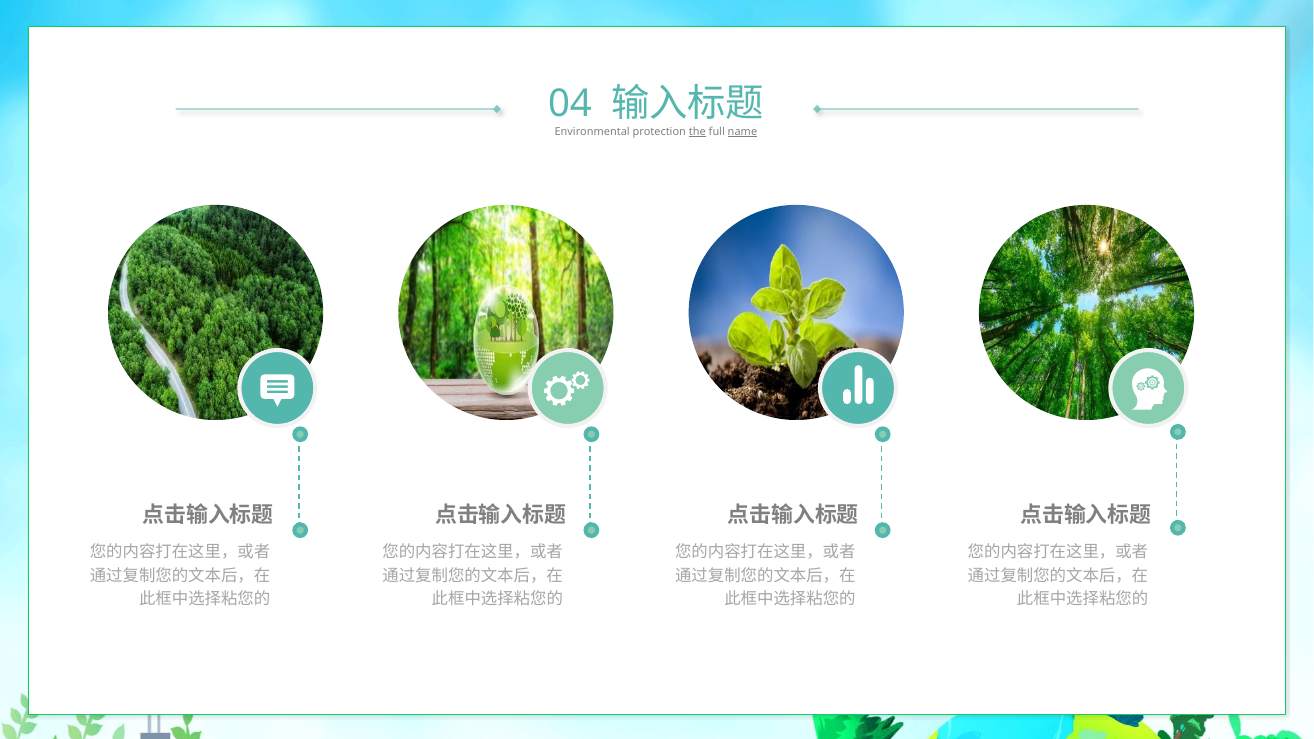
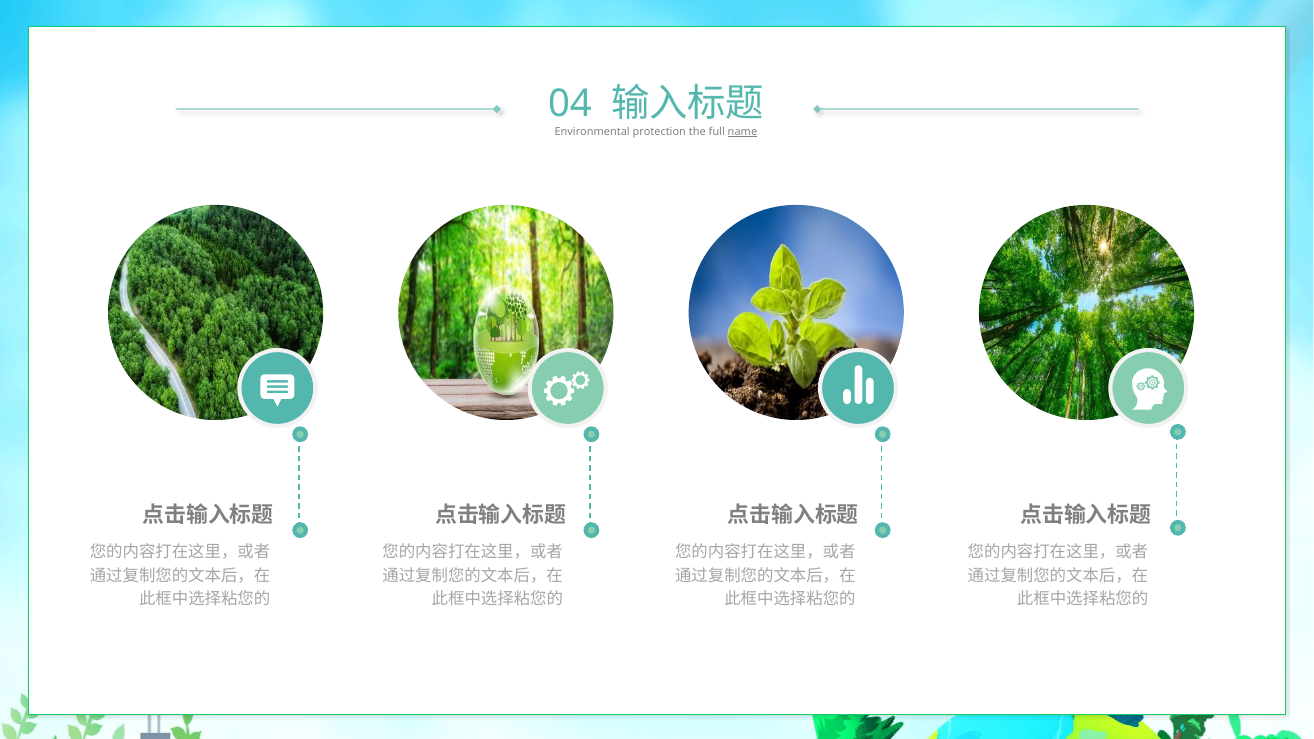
the underline: present -> none (697, 132)
